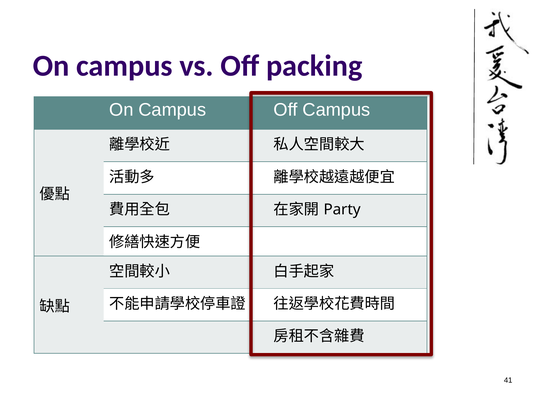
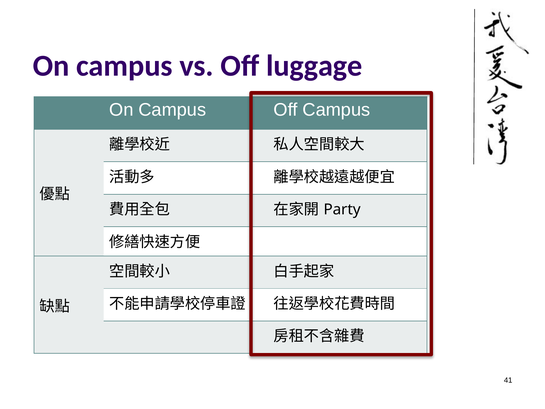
packing: packing -> luggage (314, 66)
